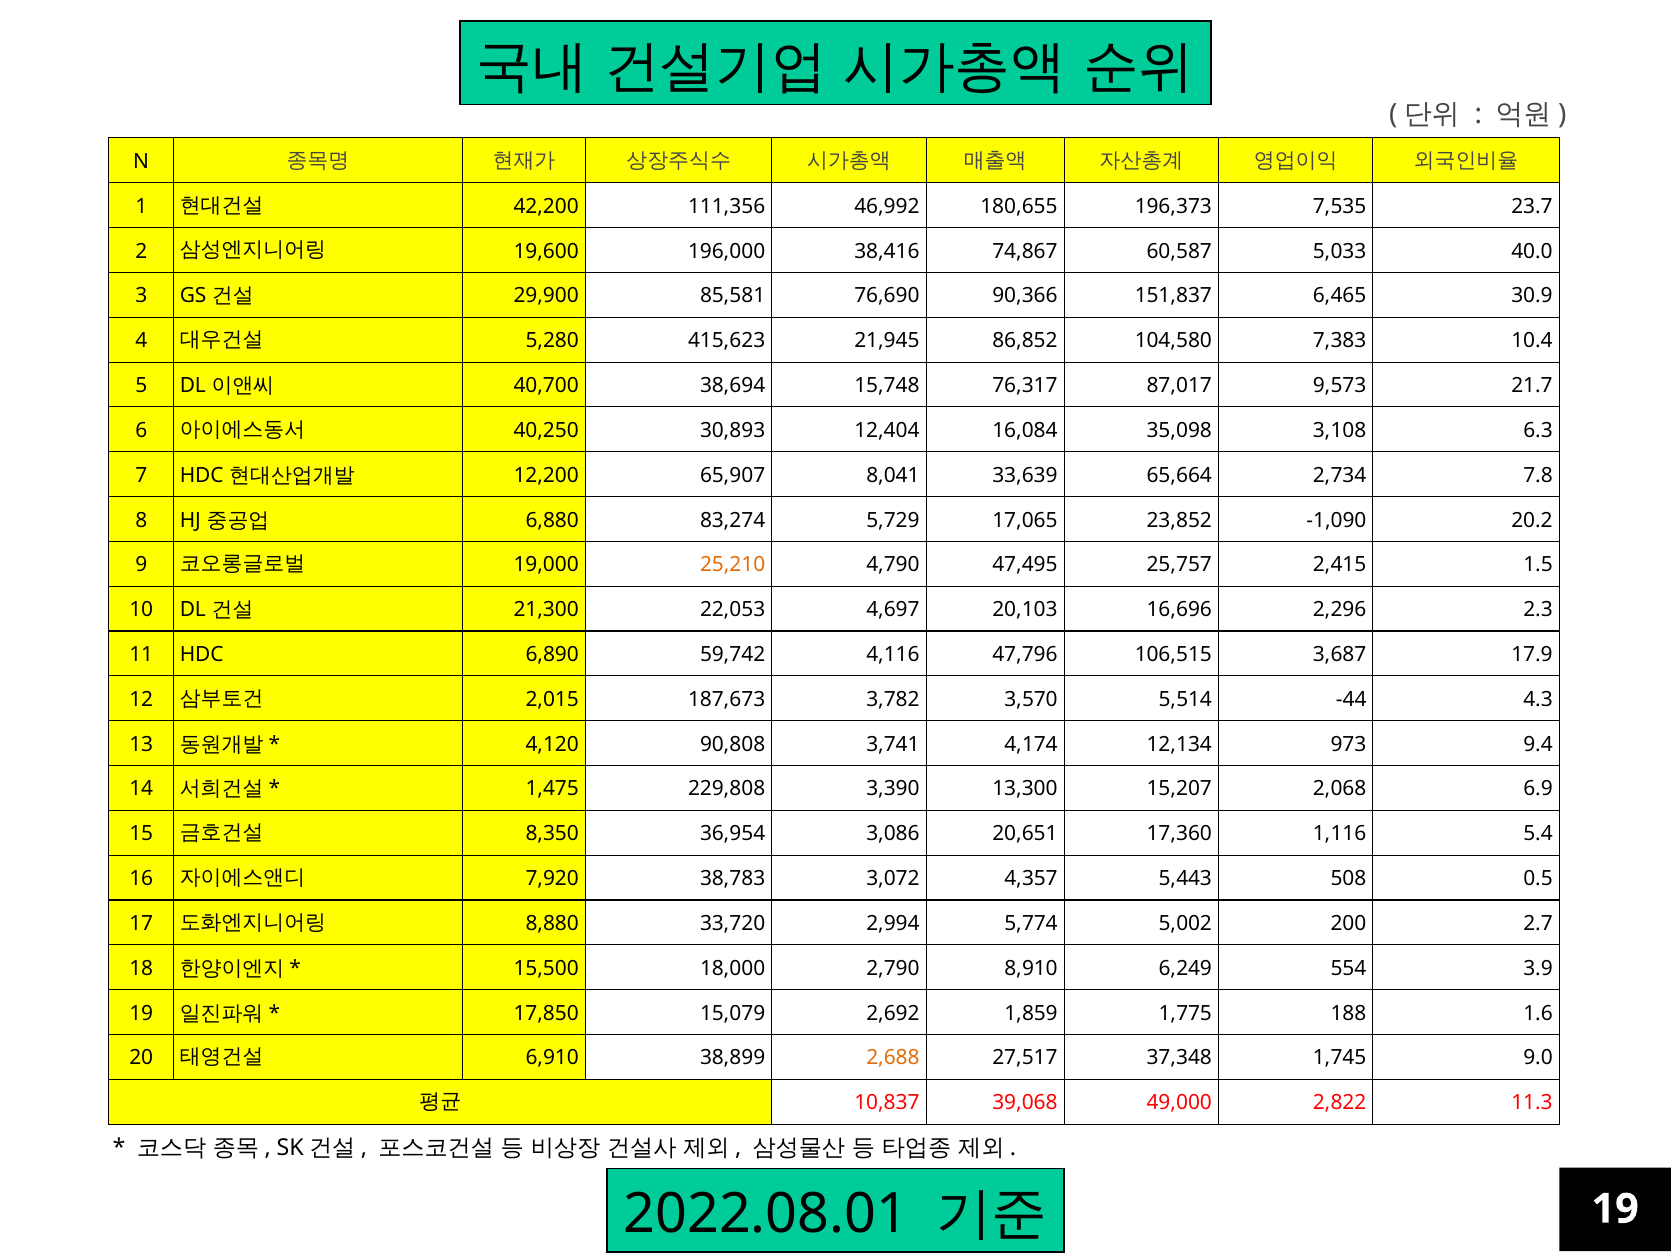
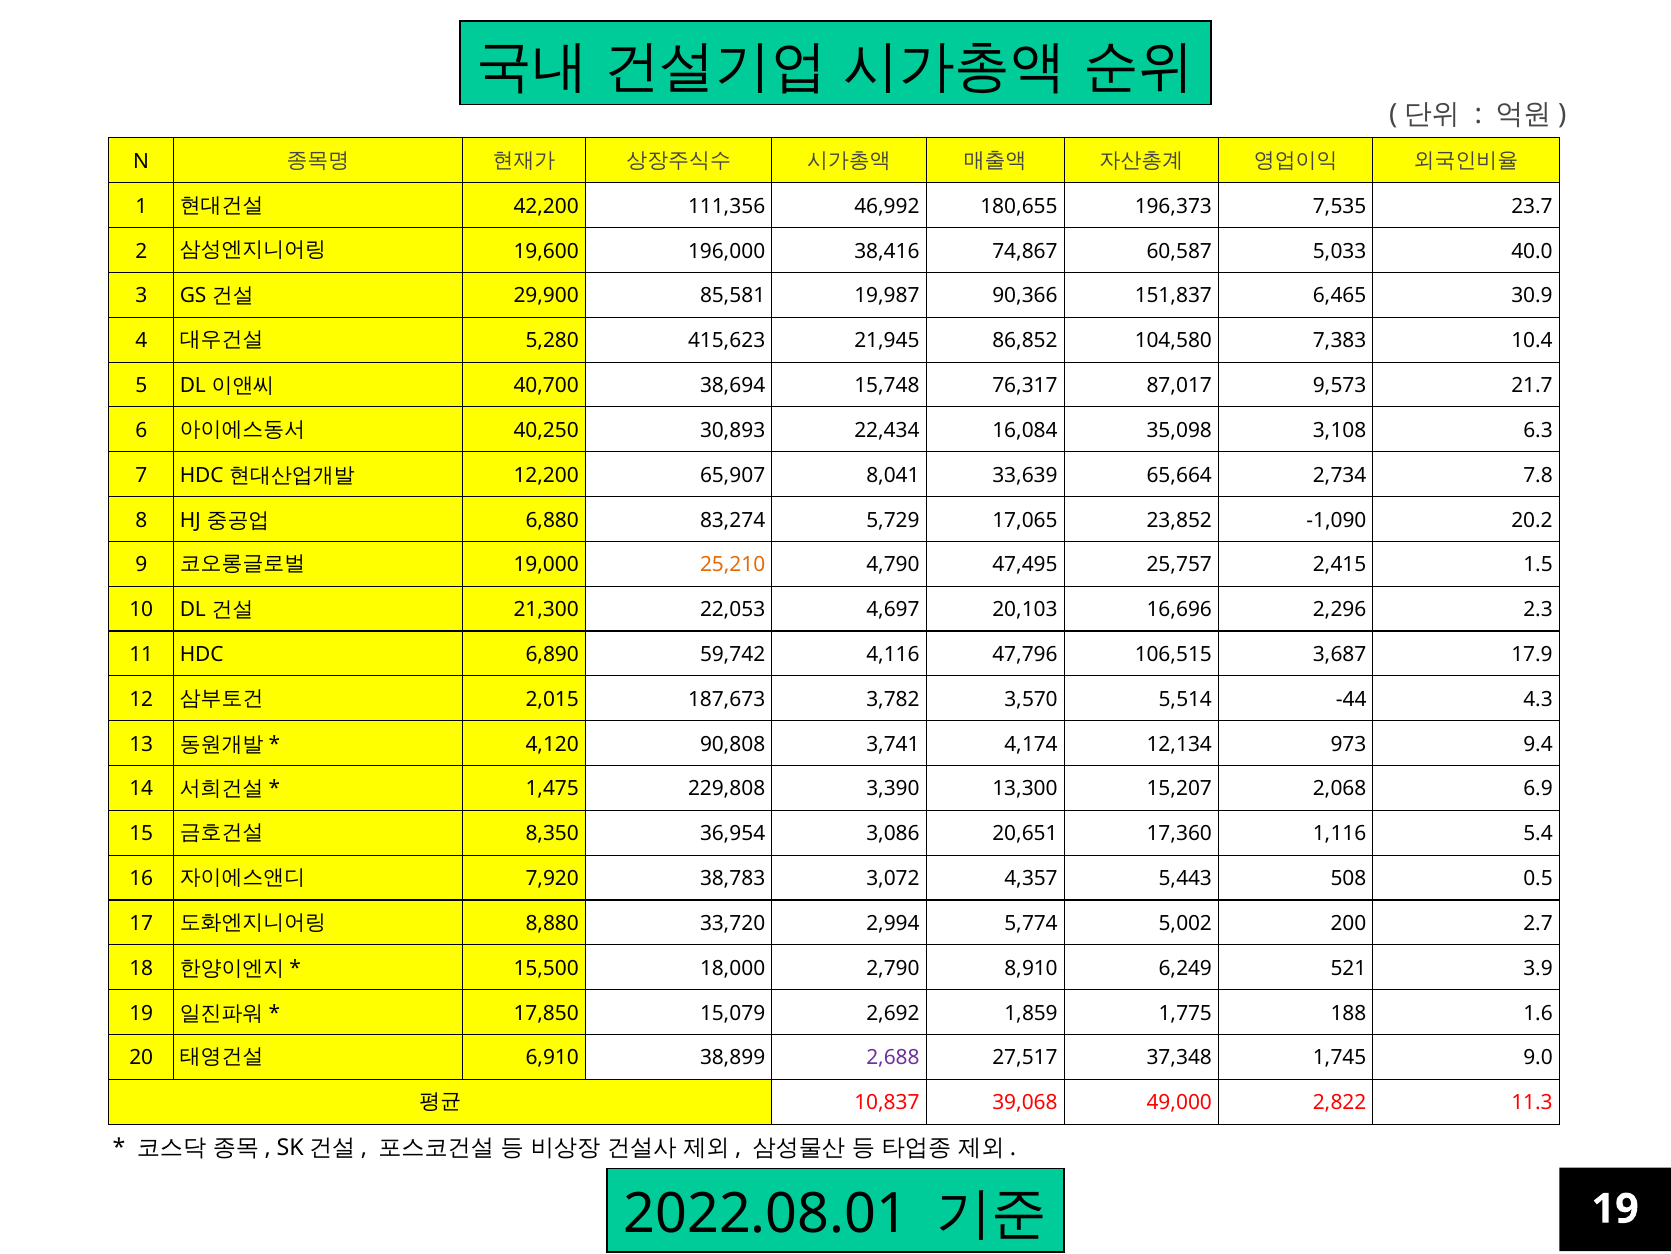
76,690: 76,690 -> 19,987 (887, 296)
12,404: 12,404 -> 22,434 (887, 430)
554: 554 -> 521 (1348, 968)
2,688 colour: orange -> purple (893, 1057)
